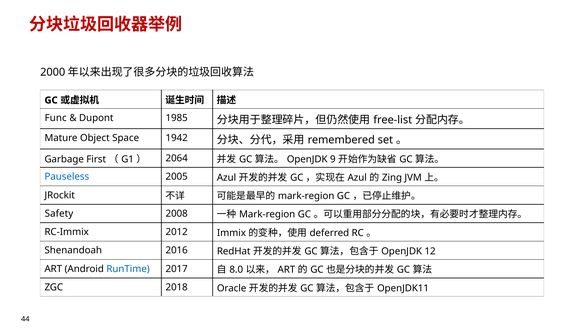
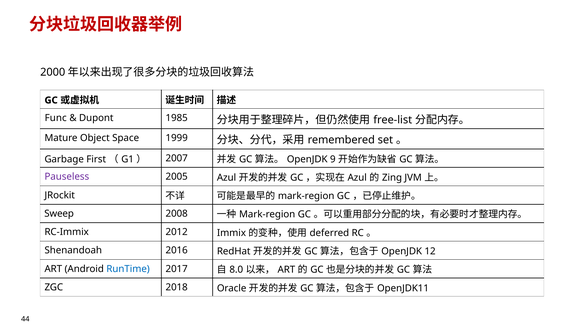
1942: 1942 -> 1999 (177, 138)
2064: 2064 -> 2007 (177, 159)
Pauseless colour: blue -> purple (67, 177)
Safety: Safety -> Sweep (59, 214)
